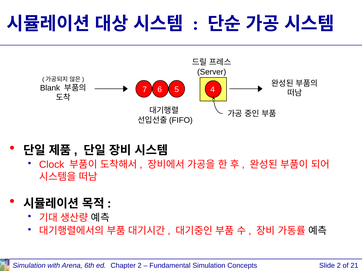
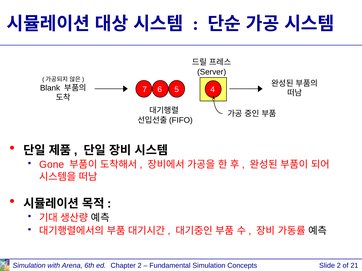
Clock: Clock -> Gone (52, 165)
